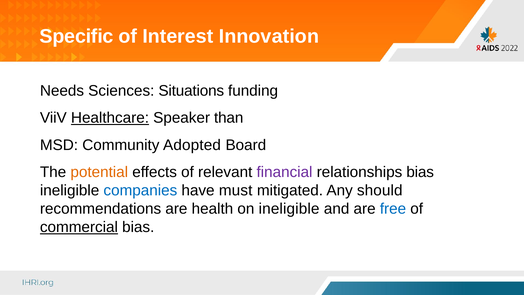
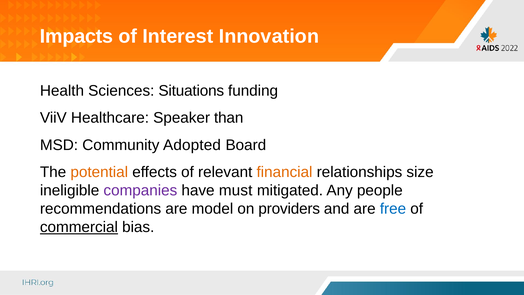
Specific: Specific -> Impacts (77, 36)
Needs: Needs -> Health (62, 91)
Healthcare underline: present -> none (110, 118)
financial colour: purple -> orange (285, 172)
relationships bias: bias -> size (420, 172)
companies colour: blue -> purple (140, 190)
should: should -> people (380, 190)
health: health -> model (212, 209)
on ineligible: ineligible -> providers (289, 209)
